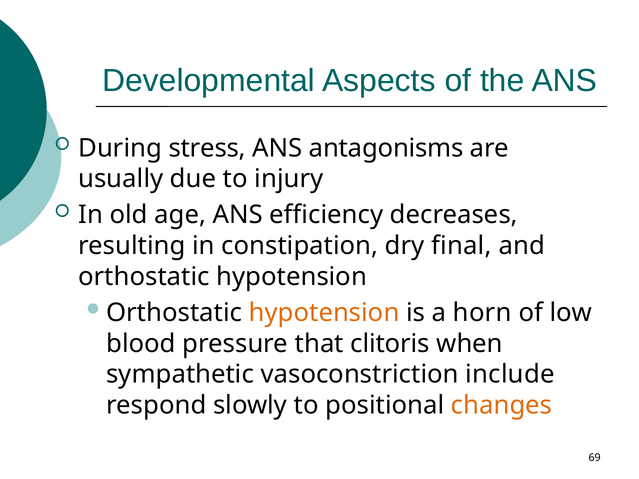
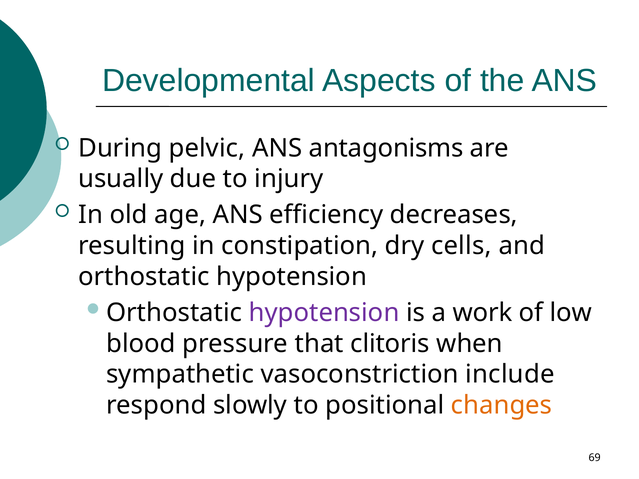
stress: stress -> pelvic (207, 148)
final: final -> cells (461, 246)
hypotension colour: orange -> purple (324, 313)
horn: horn -> work (483, 313)
